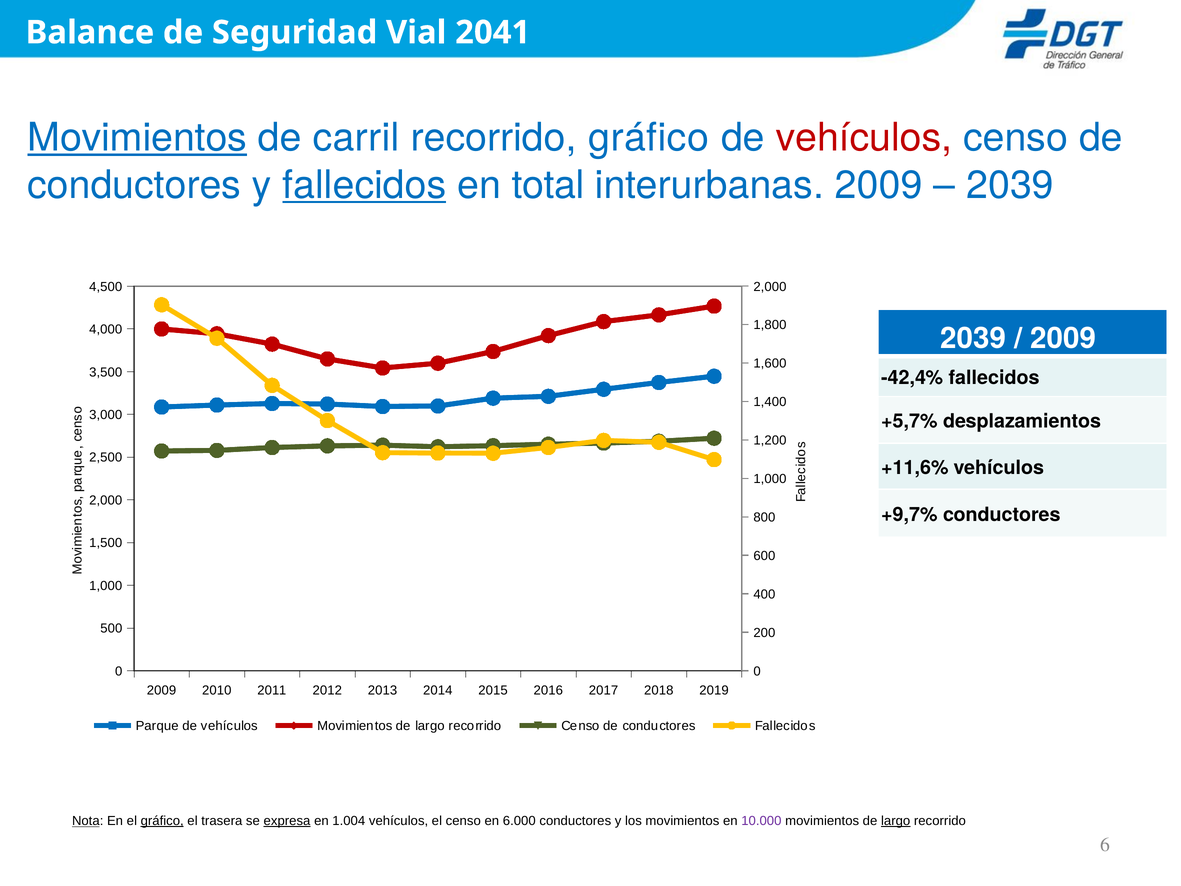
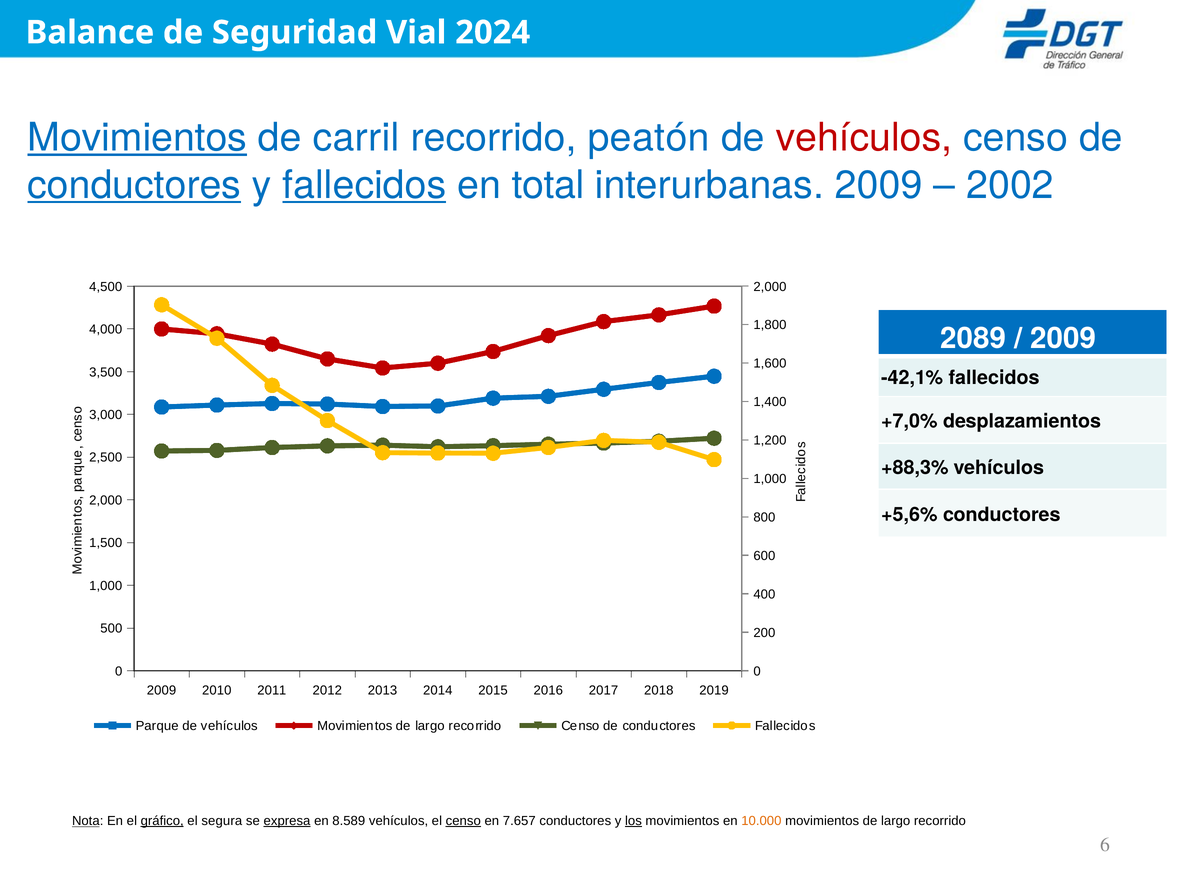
2041: 2041 -> 2024 (493, 33)
recorrido gráfico: gráfico -> peatón (649, 138)
conductores underline: none -> present (134, 185)
2039: 2039 -> 2002 (1010, 185)
2039: 2039 -> 2089 (973, 338)
-42,4%: -42,4% -> -42,1% (912, 378)
+5,7%: +5,7% -> +7,0% (909, 421)
+11,6%: +11,6% -> +88,3% (915, 468)
+9,7%: +9,7% -> +5,6% (909, 515)
trasera: trasera -> segura (222, 821)
1.004: 1.004 -> 8.589 (349, 821)
censo underline: none -> present (463, 821)
6.000: 6.000 -> 7.657 (519, 821)
los underline: none -> present (633, 821)
10.000 colour: purple -> orange (761, 821)
largo underline: present -> none (896, 821)
